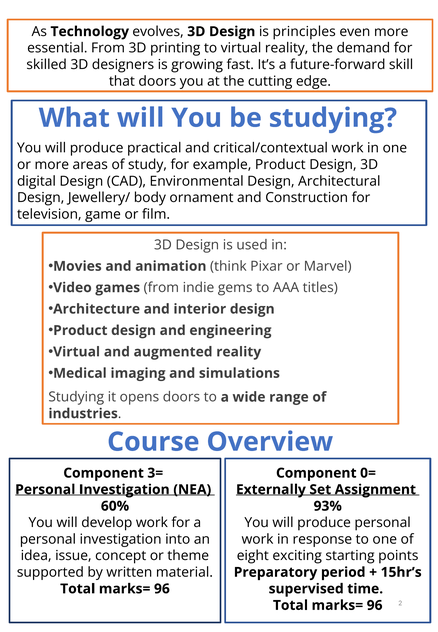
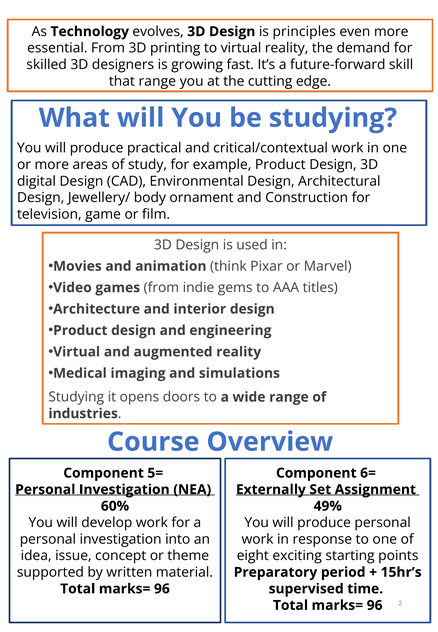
that doors: doors -> range (157, 81)
3=: 3= -> 5= (155, 474)
0=: 0= -> 6= (368, 474)
93%: 93% -> 49% (328, 507)
